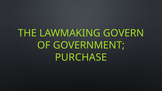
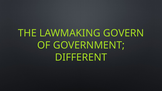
PURCHASE: PURCHASE -> DIFFERENT (81, 57)
